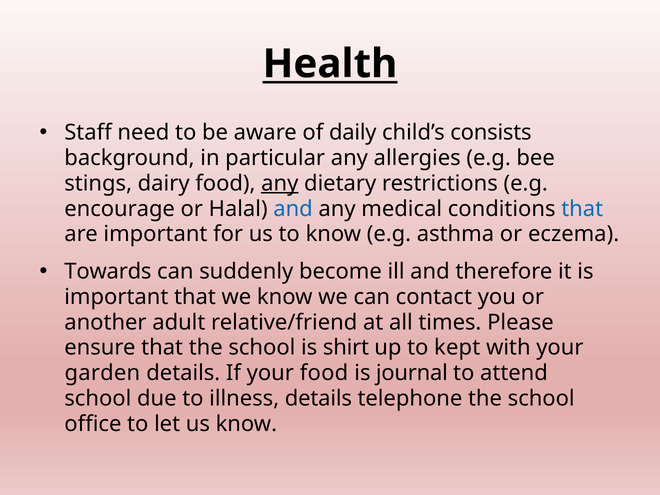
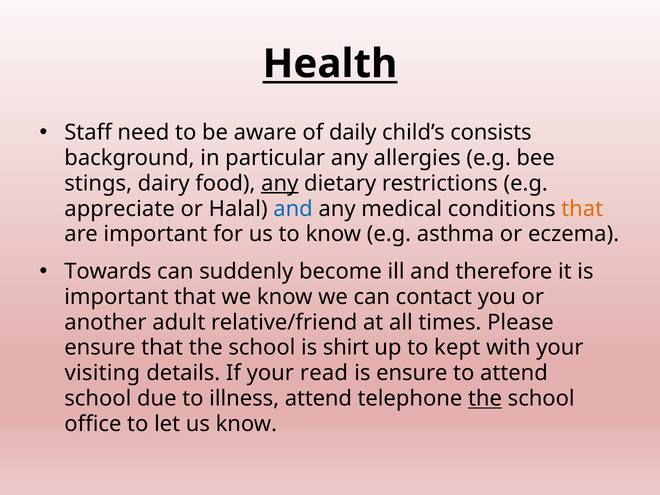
encourage: encourage -> appreciate (120, 209)
that colour: blue -> orange (582, 209)
garden: garden -> visiting (102, 373)
your food: food -> read (324, 373)
is journal: journal -> ensure (412, 373)
illness details: details -> attend (318, 399)
the underline: none -> present (485, 399)
